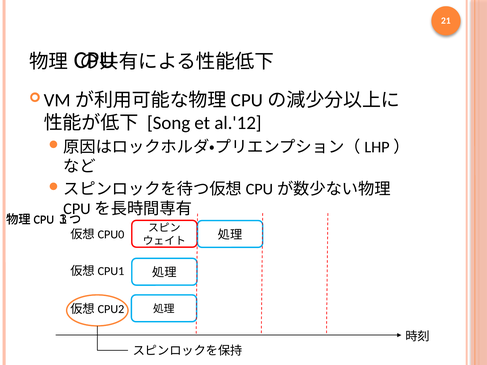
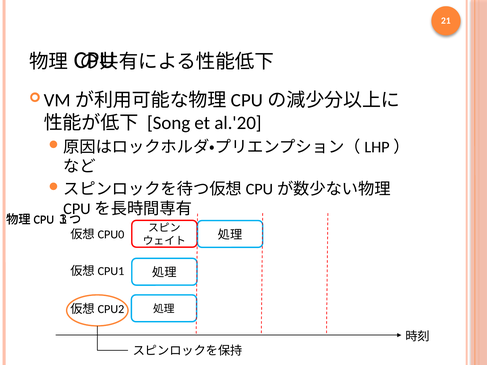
al.'12: al.'12 -> al.'20 (238, 123)
